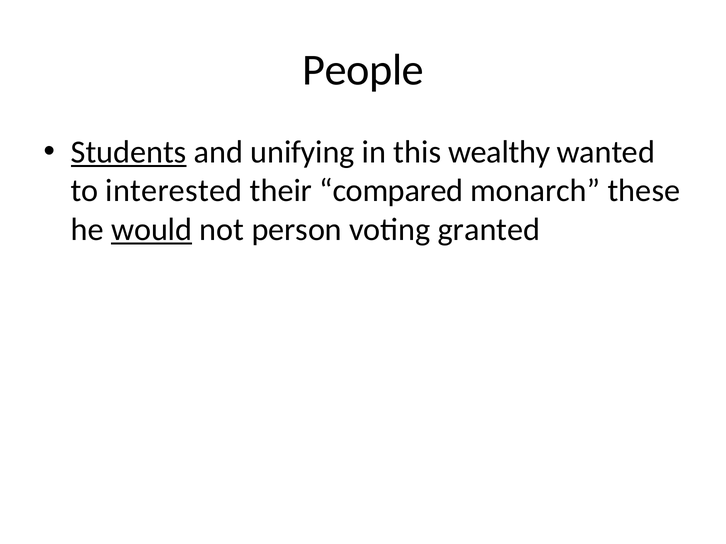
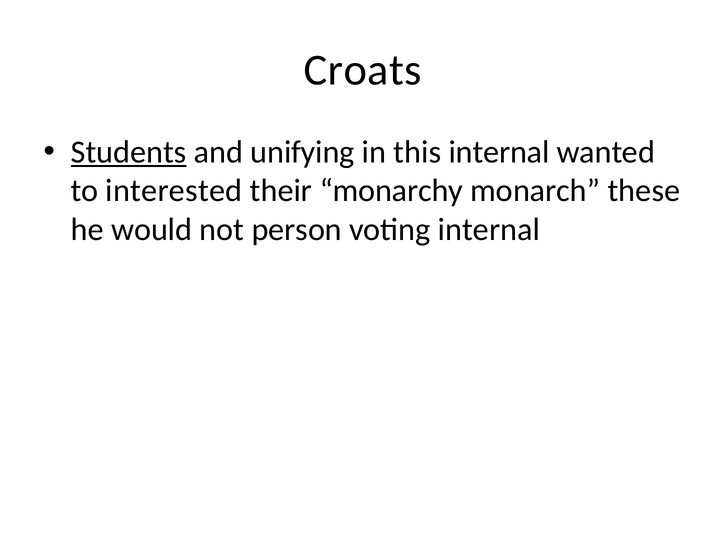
People: People -> Croats (363, 70)
this wealthy: wealthy -> internal (499, 152)
compared: compared -> monarchy (391, 191)
would underline: present -> none (152, 230)
voting granted: granted -> internal (489, 230)
